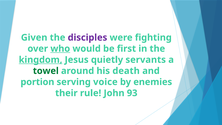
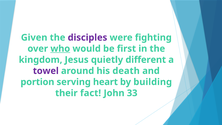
kingdom underline: present -> none (41, 60)
servants: servants -> different (146, 60)
towel colour: green -> purple (46, 71)
voice: voice -> heart (105, 82)
enemies: enemies -> building (153, 82)
rule: rule -> fact (91, 93)
93: 93 -> 33 (132, 93)
